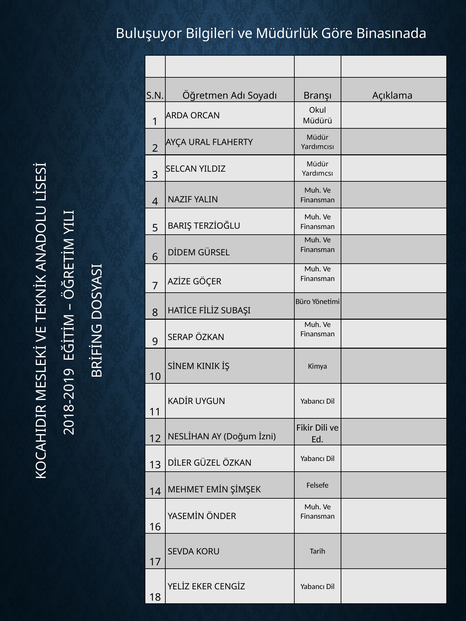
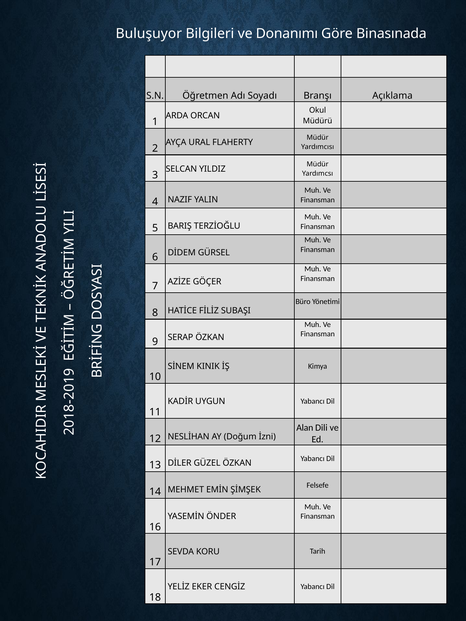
Müdürlük: Müdürlük -> Donanımı (287, 34)
Fikir: Fikir -> Alan (305, 428)
